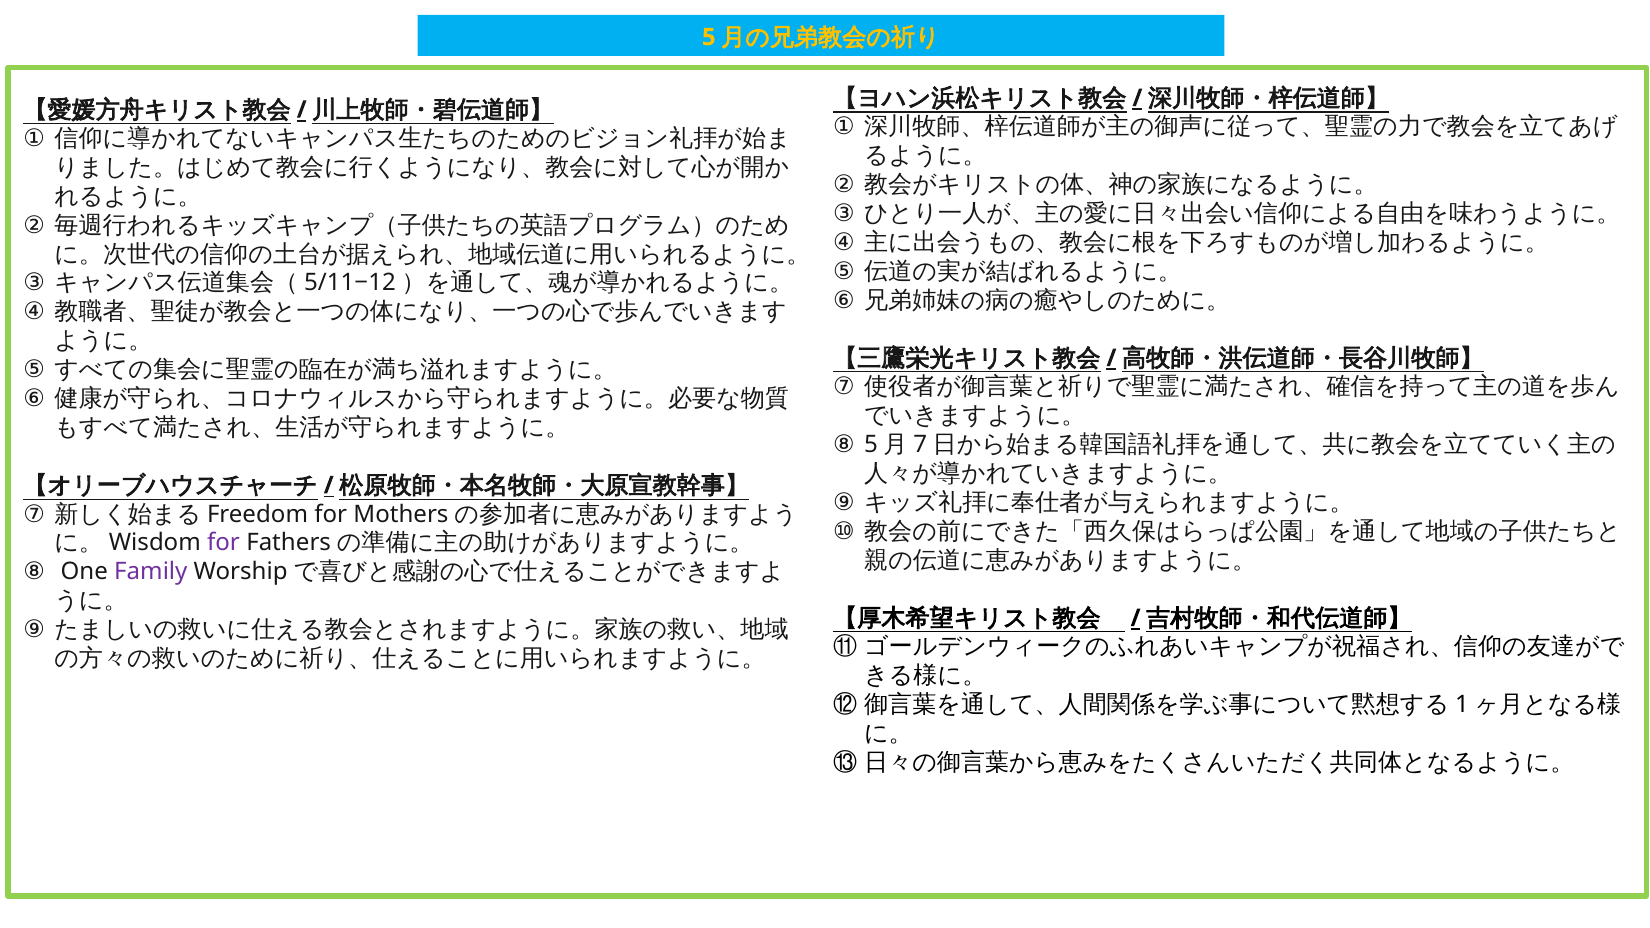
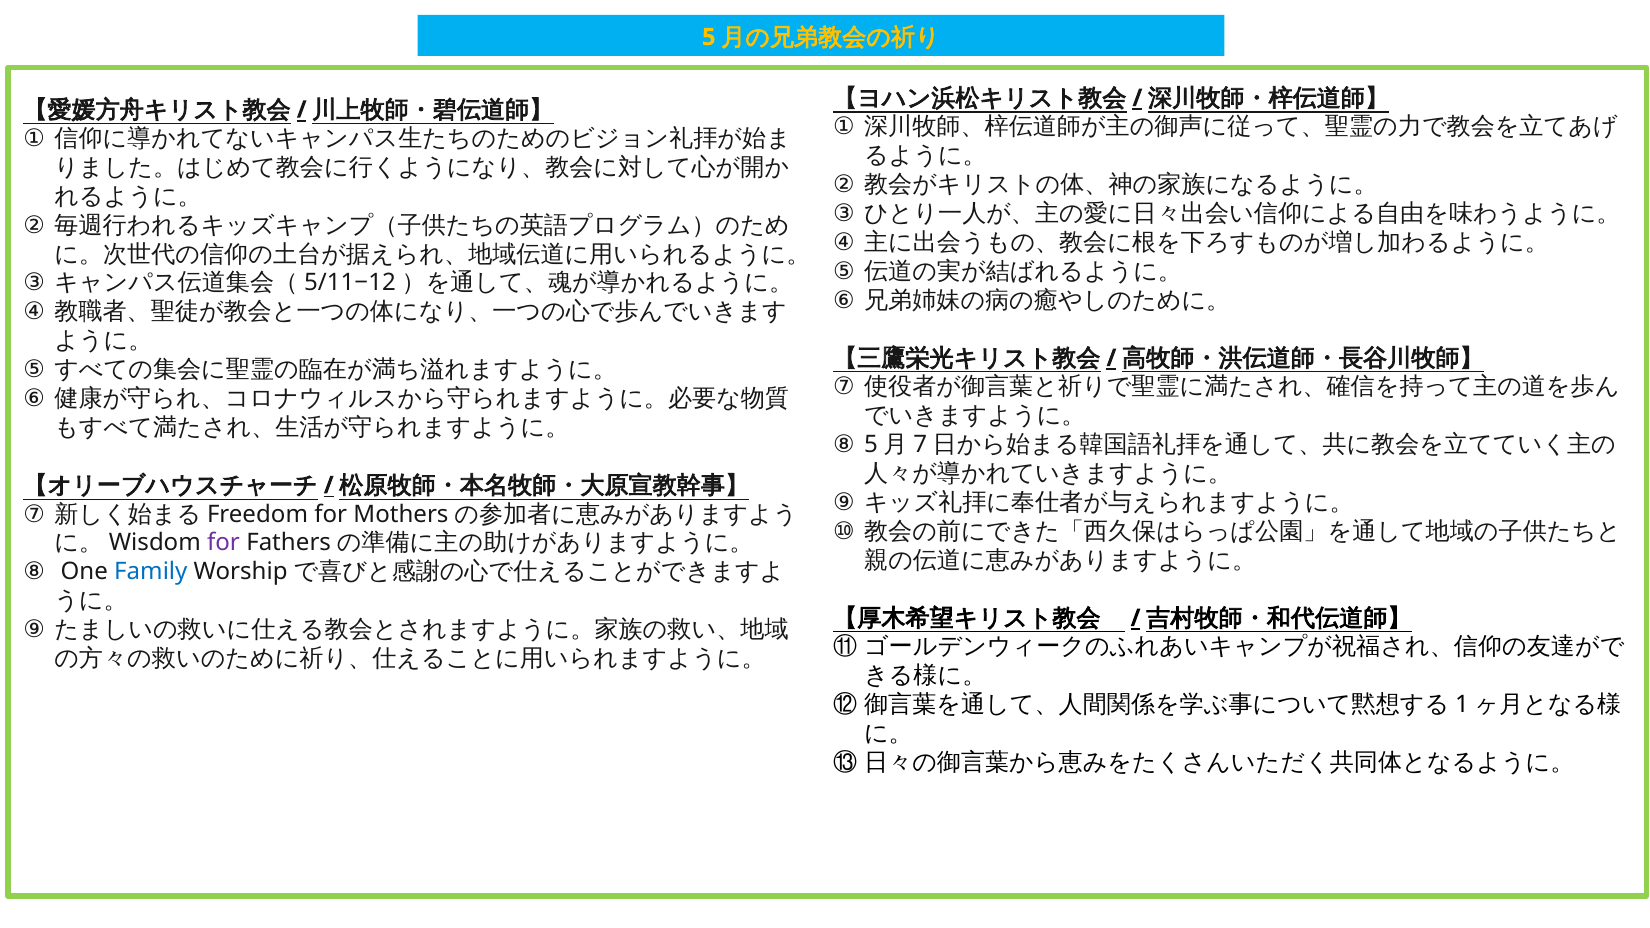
Family colour: purple -> blue (151, 572)
